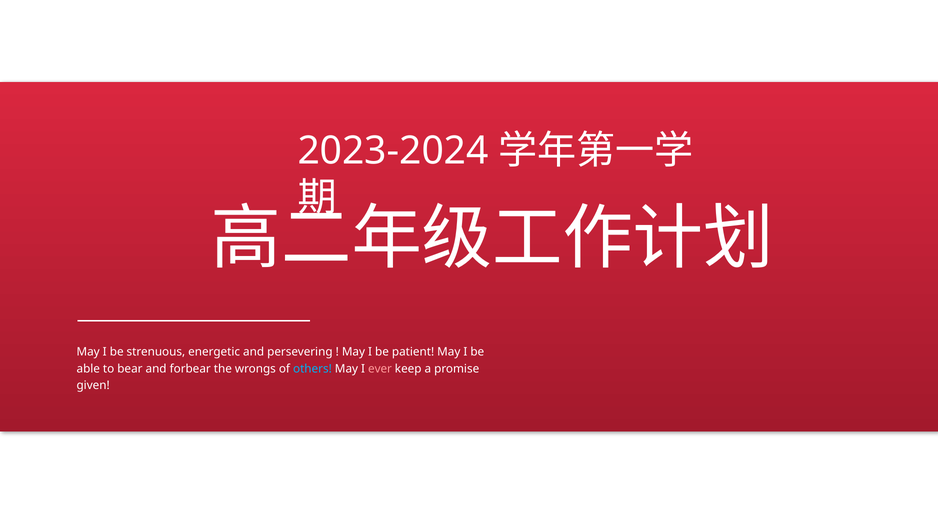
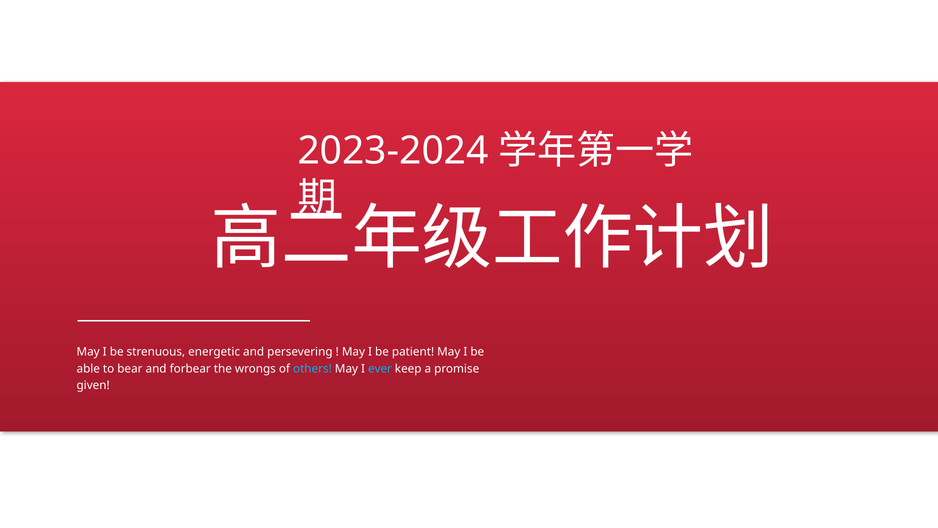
ever colour: pink -> light blue (380, 368)
